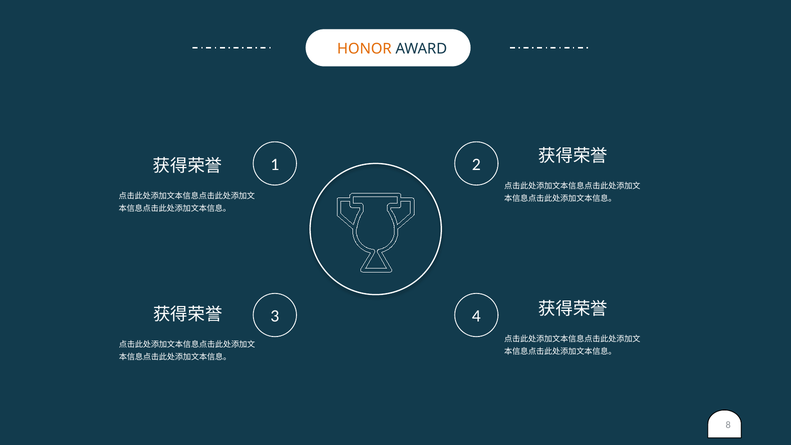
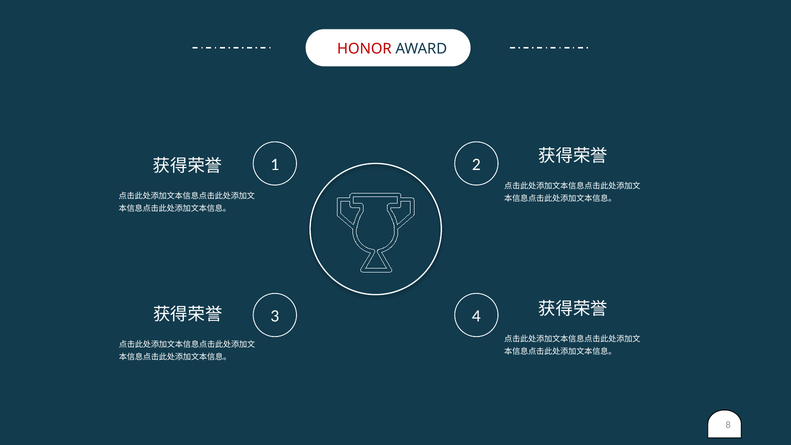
HONOR colour: orange -> red (364, 49)
